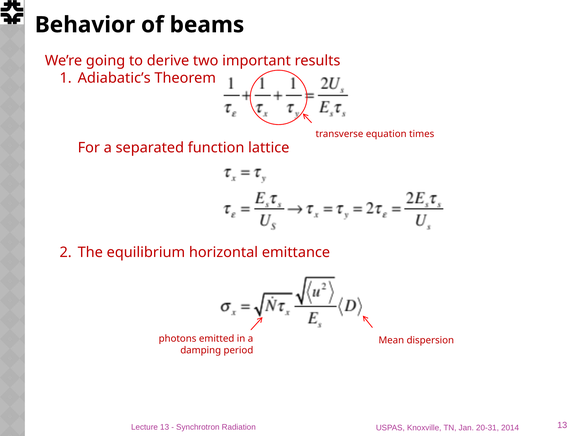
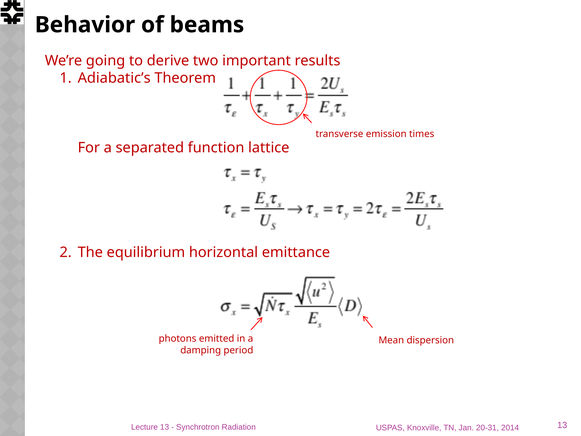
equation: equation -> emission (386, 134)
